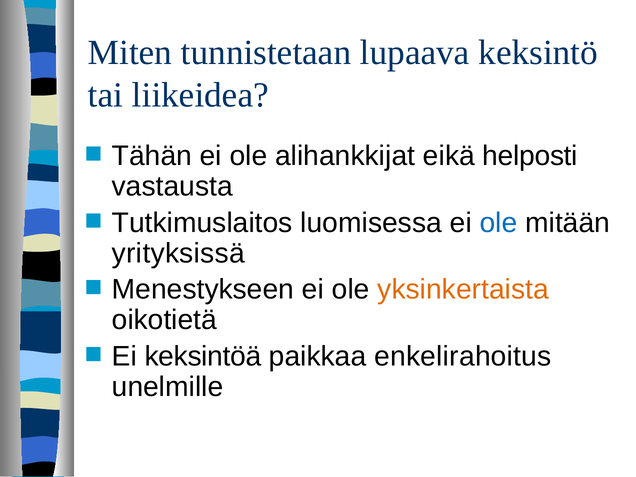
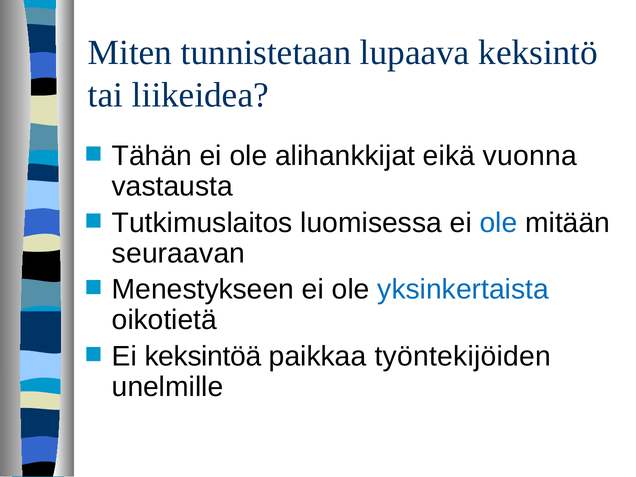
helposti: helposti -> vuonna (530, 156)
yrityksissä: yrityksissä -> seuraavan (178, 253)
yksinkertaista colour: orange -> blue (463, 290)
enkelirahoitus: enkelirahoitus -> työntekijöiden (463, 356)
